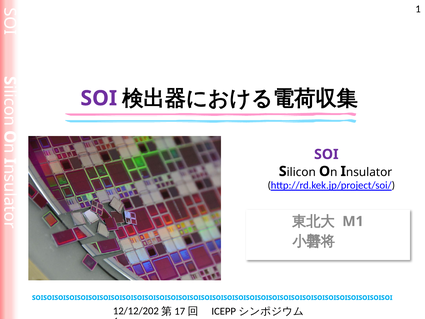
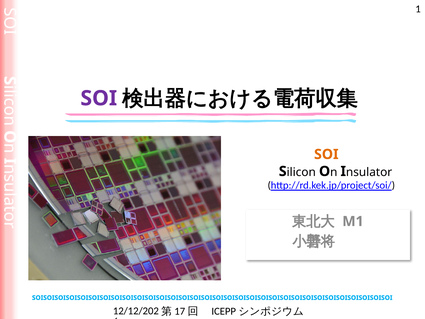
SOI colour: purple -> orange (326, 154)
